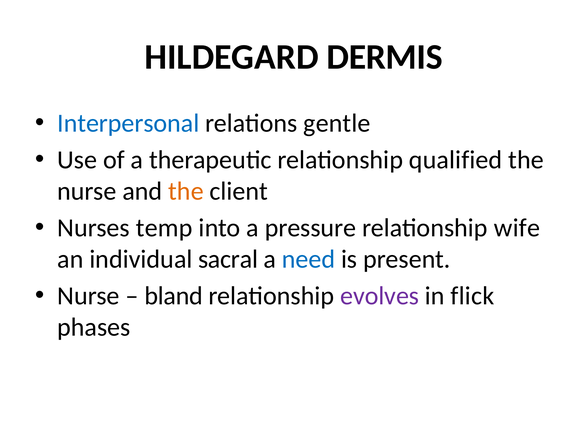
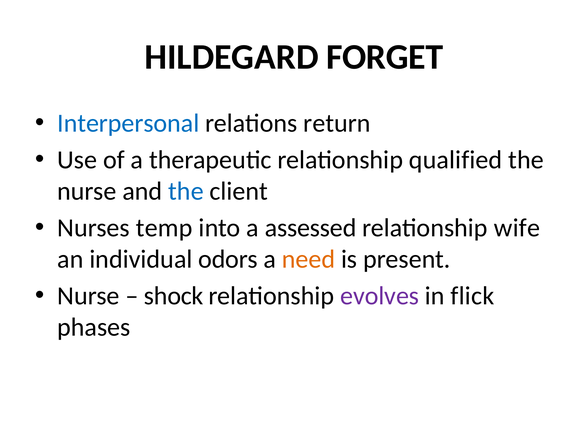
DERMIS: DERMIS -> FORGET (385, 57)
gentle: gentle -> return (337, 123)
the colour: orange -> blue (186, 191)
pressure: pressure -> assessed (311, 228)
sacral: sacral -> odors (228, 259)
need colour: blue -> orange (308, 259)
bland: bland -> shock (174, 295)
